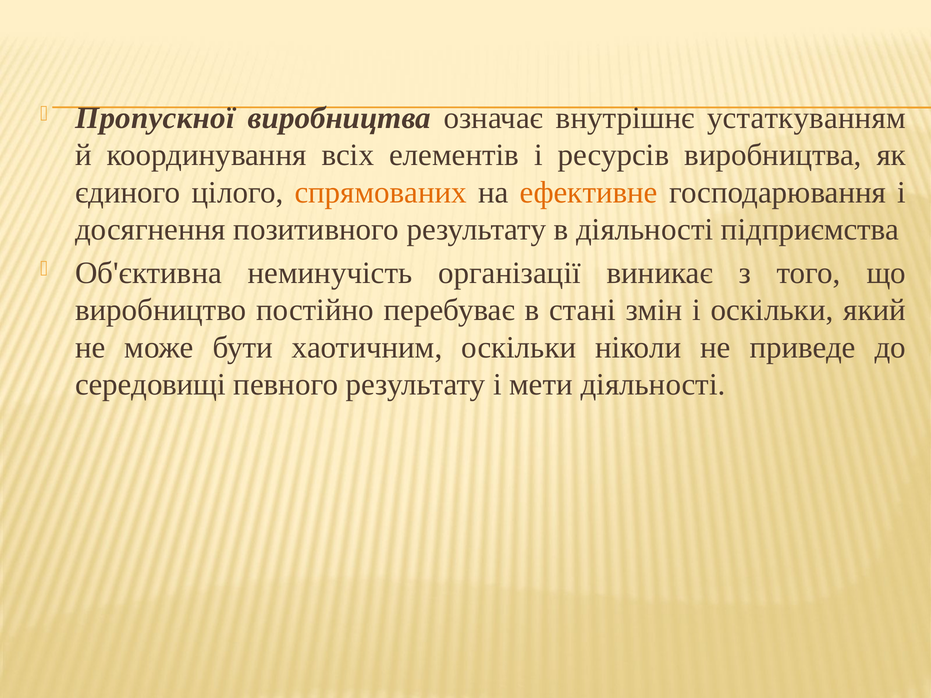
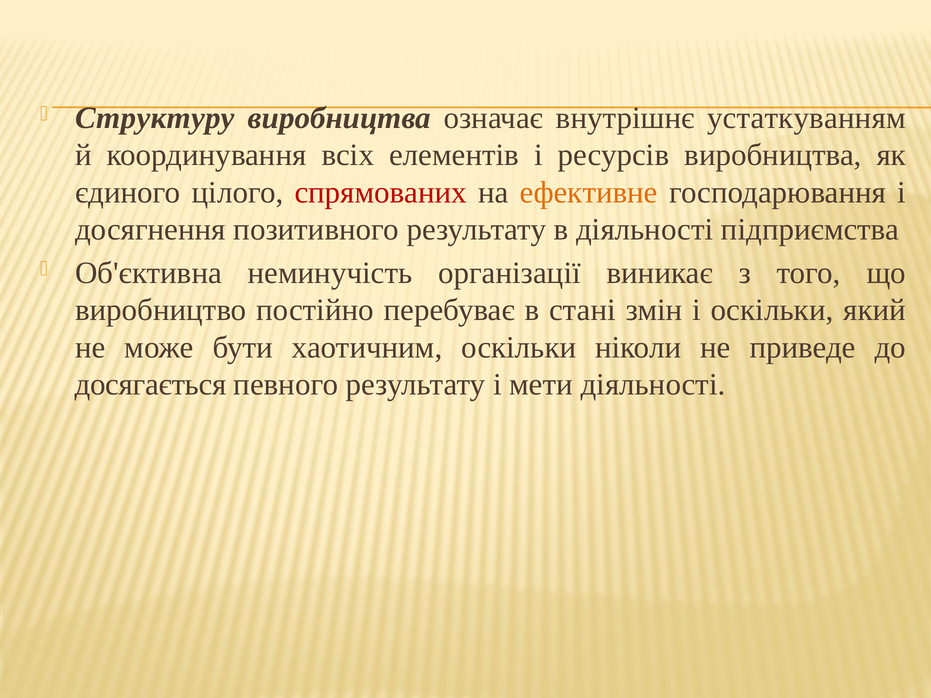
Пропускної: Пропускної -> Структуру (155, 118)
спрямованих colour: orange -> red (381, 192)
середовищі: середовищі -> досягається (151, 385)
